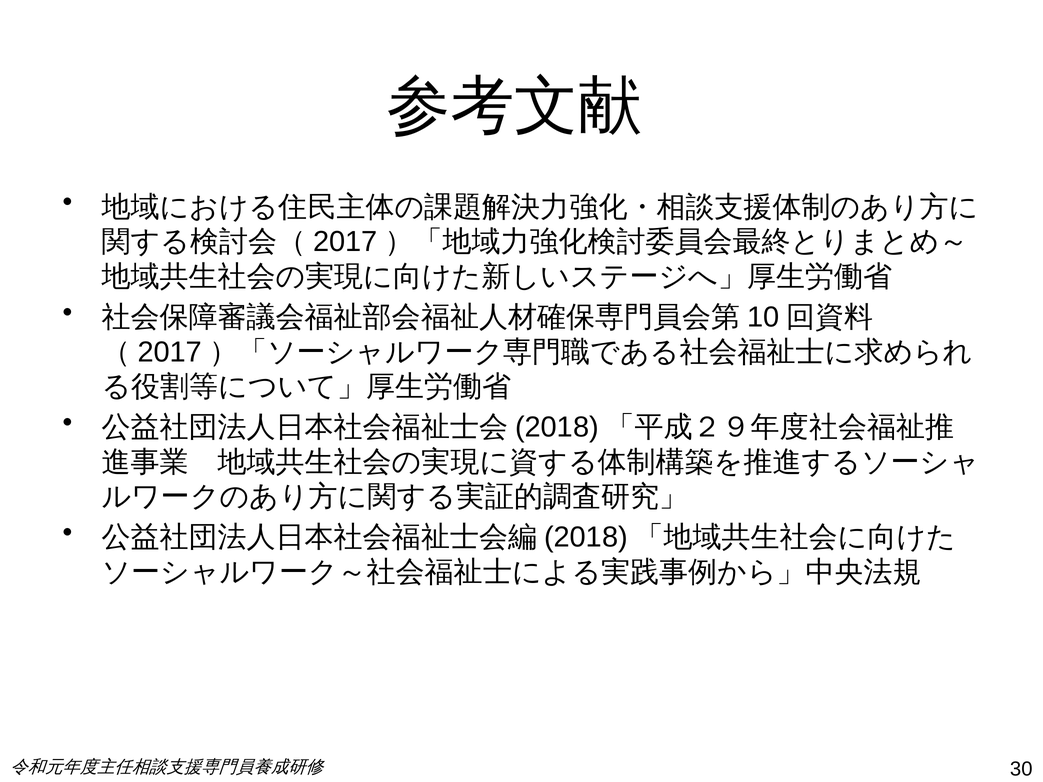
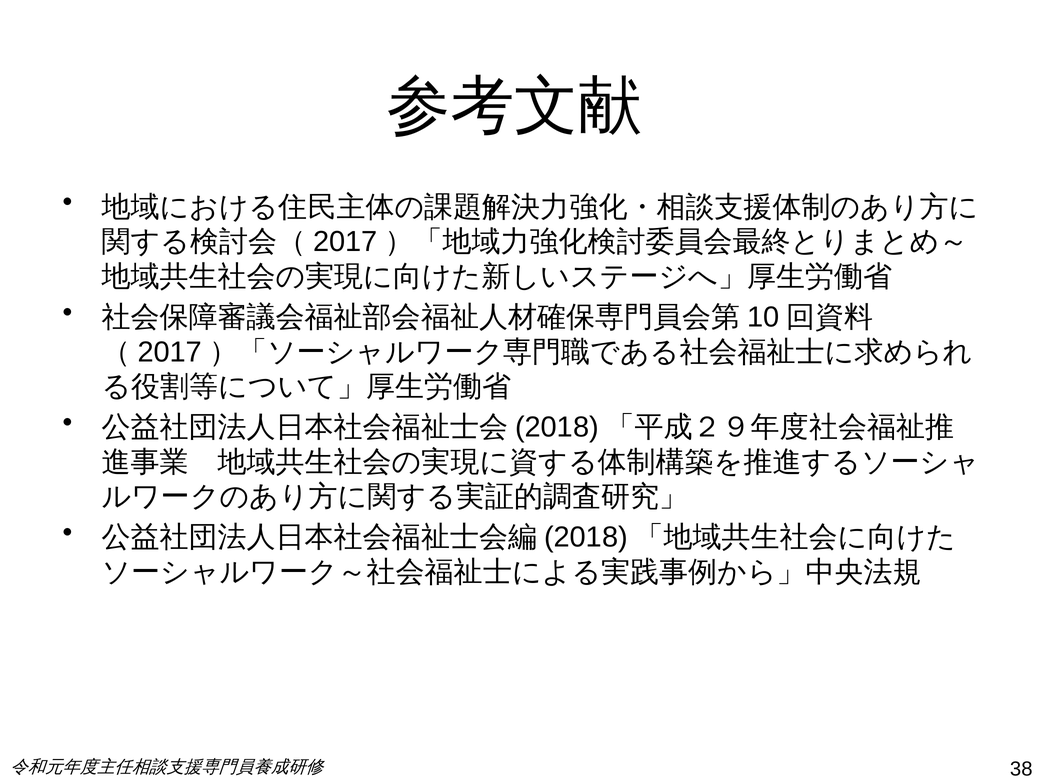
30: 30 -> 38 (1021, 769)
